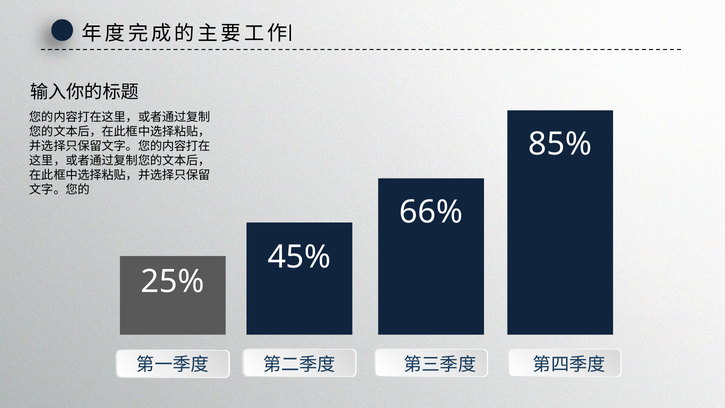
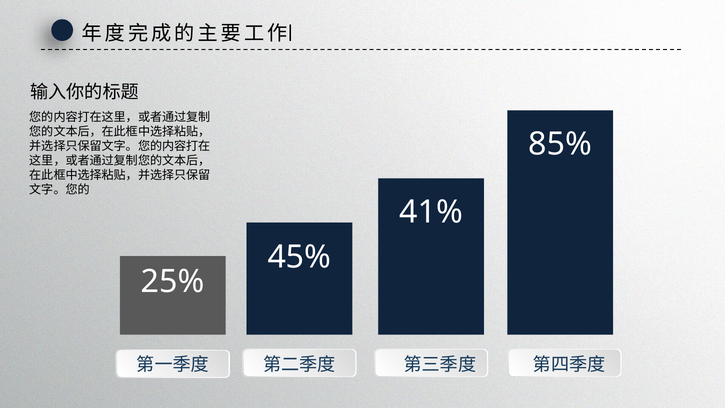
66%: 66% -> 41% (431, 212)
